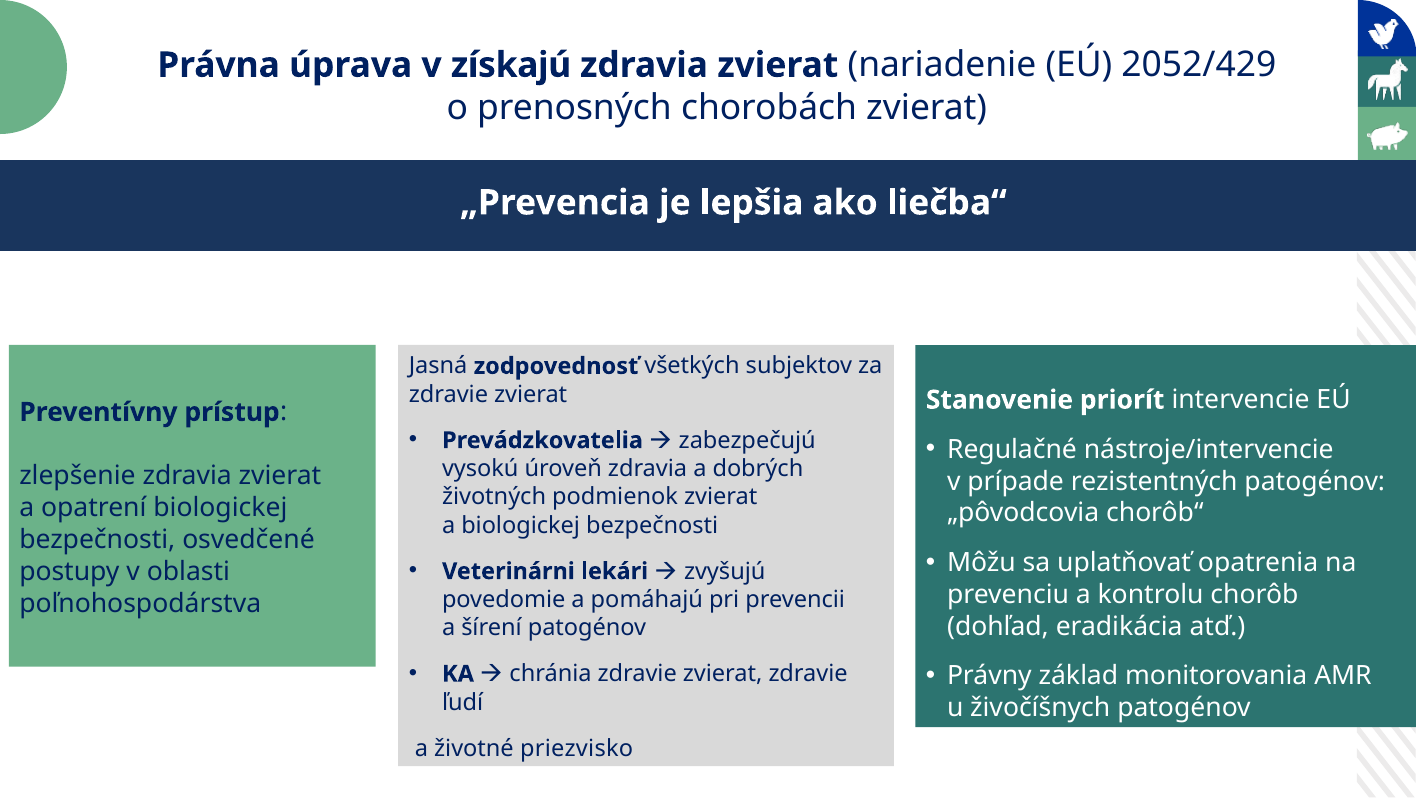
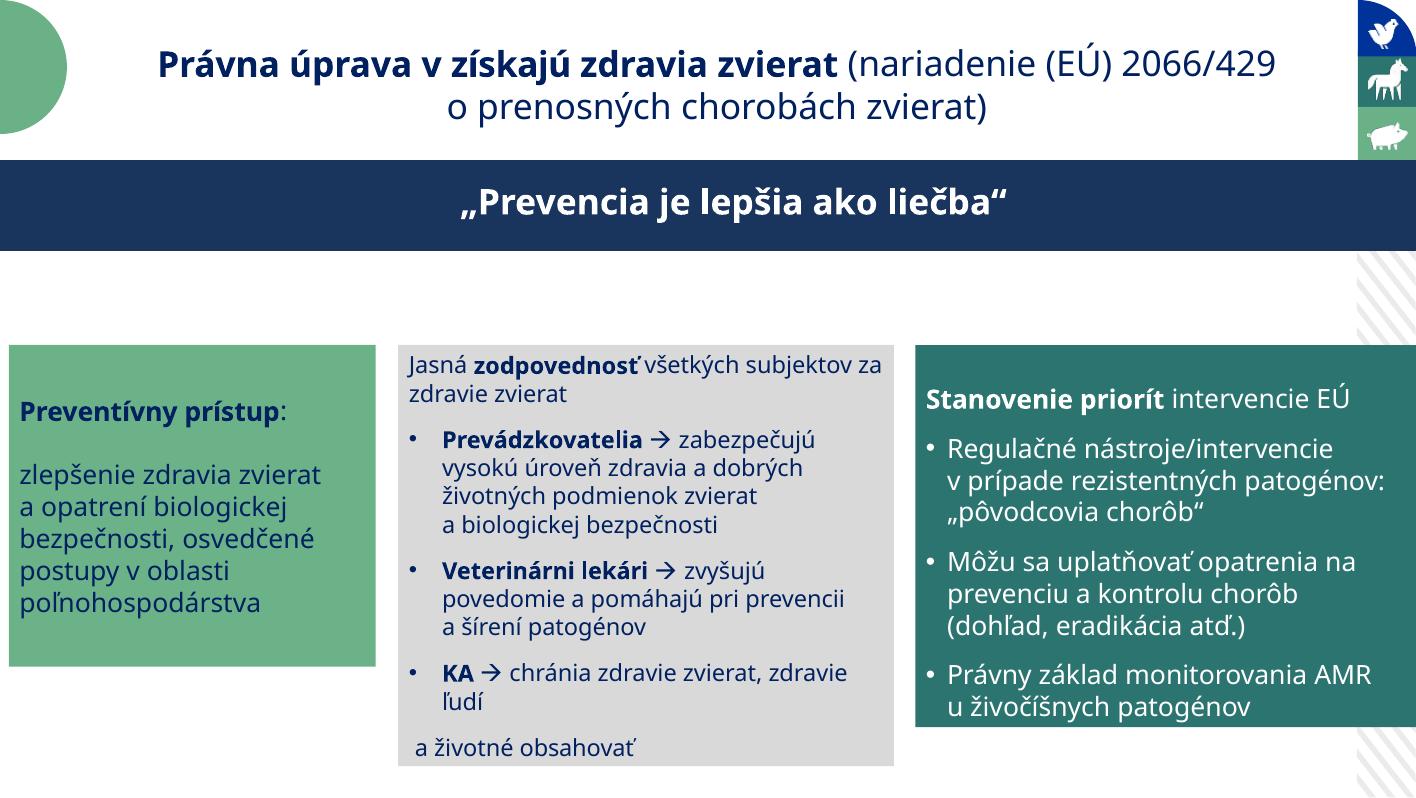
2052/429: 2052/429 -> 2066/429 (1199, 65)
priezvisko: priezvisko -> obsahovať (577, 748)
